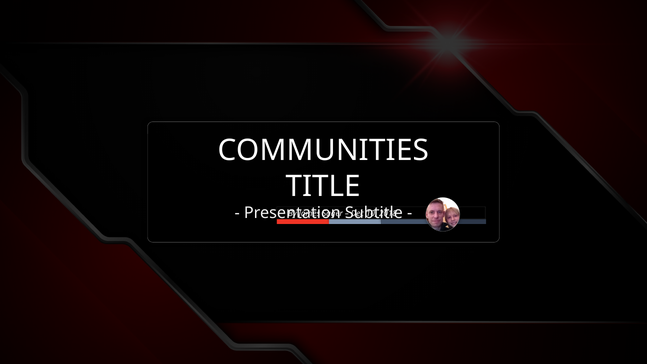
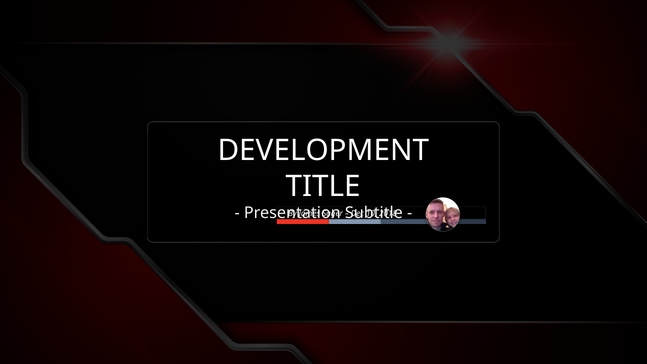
COMMUNITIES: COMMUNITIES -> DEVELOPMENT (323, 151)
